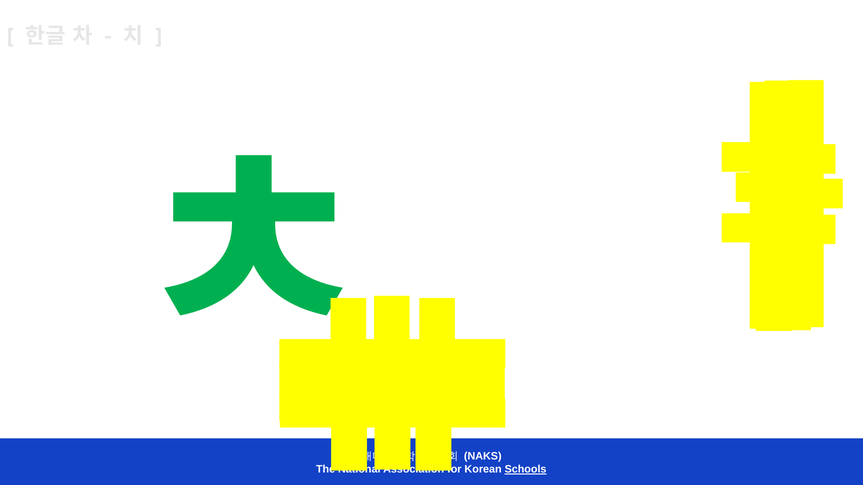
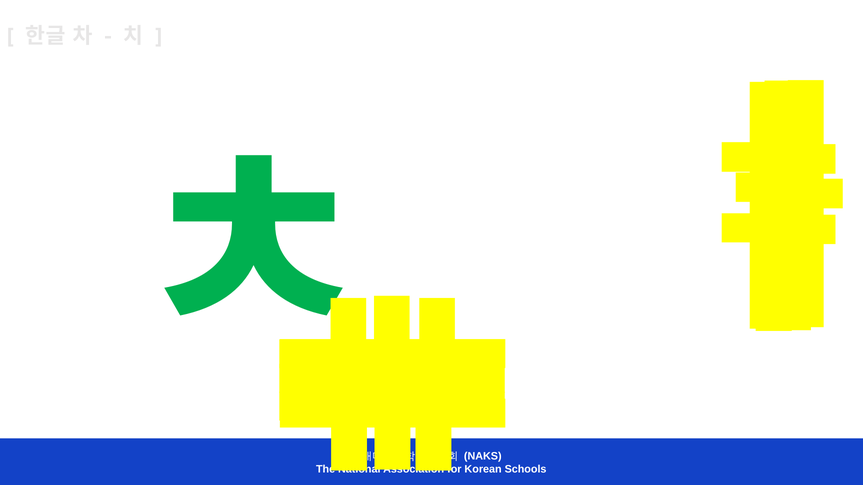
Schools underline: present -> none (526, 470)
